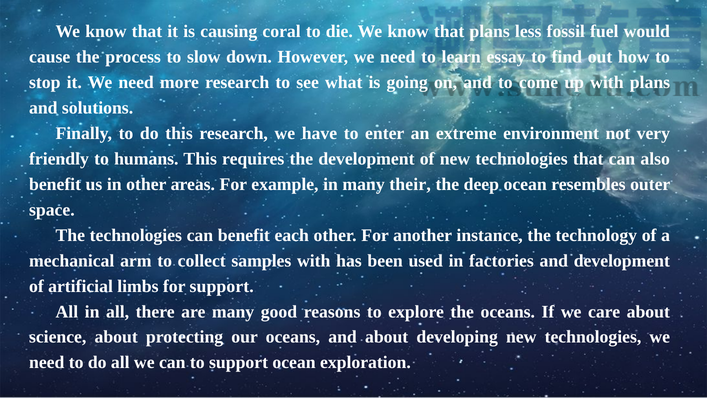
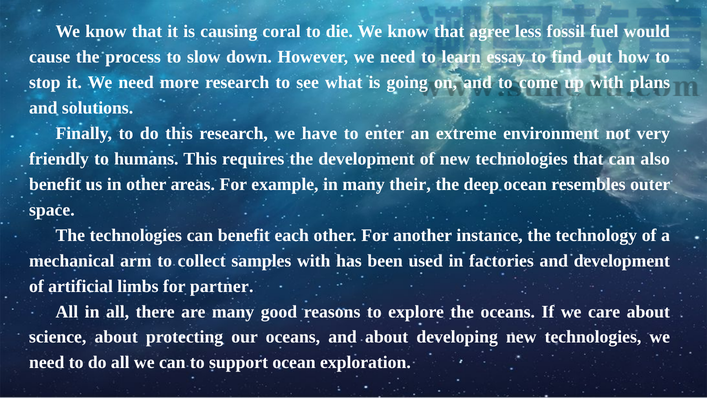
that plans: plans -> agree (490, 32)
for support: support -> partner (222, 286)
